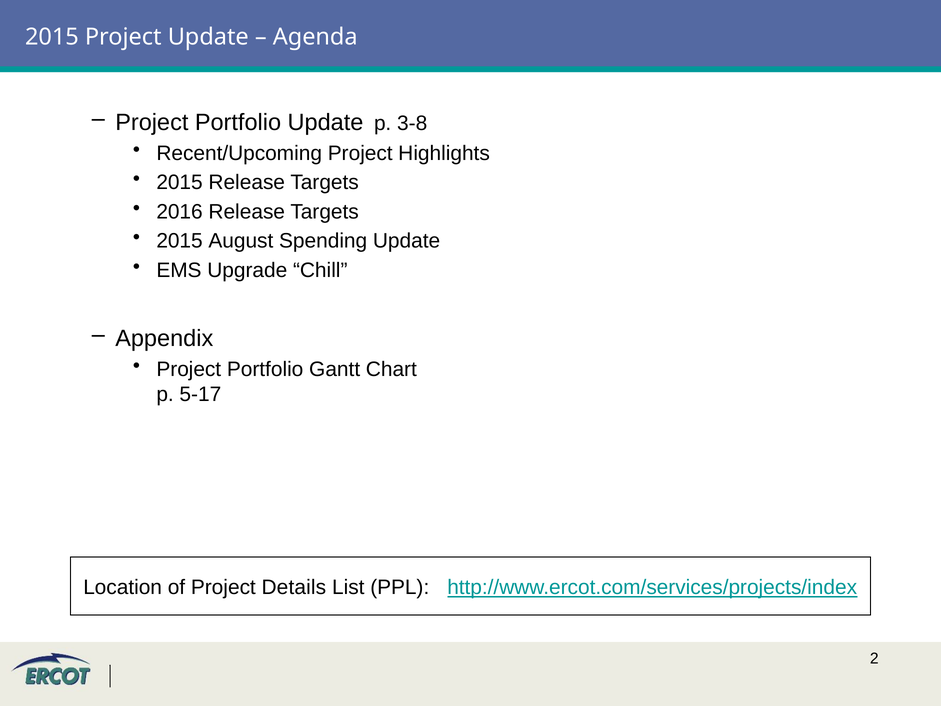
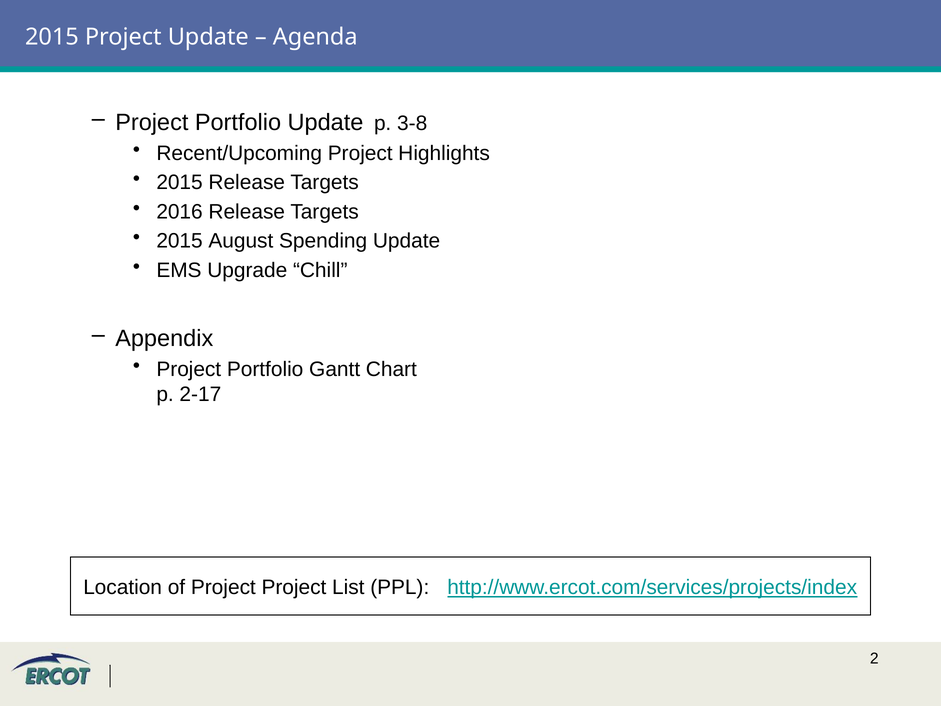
5-17: 5-17 -> 2-17 (200, 394)
Project Details: Details -> Project (294, 587)
